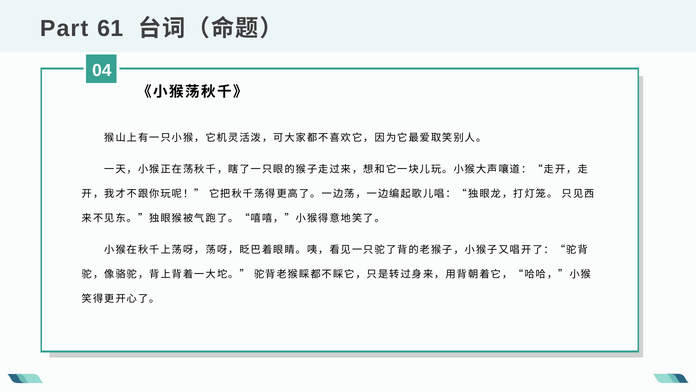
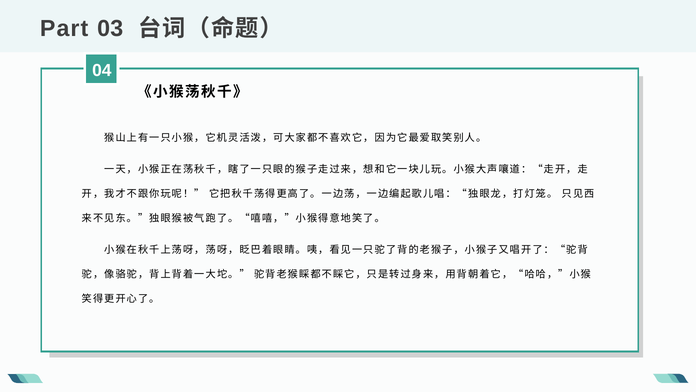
61: 61 -> 03 (110, 29)
